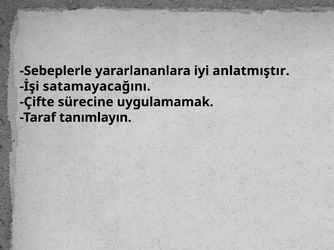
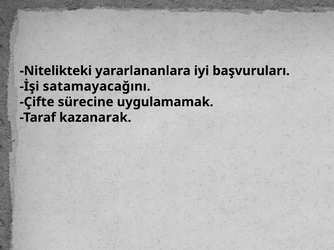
Sebeplerle: Sebeplerle -> Nitelikteki (56, 71)
anlatmıştır: anlatmıştır -> başvuruları (251, 71)
tanımlayın: tanımlayın -> kazanarak (95, 118)
